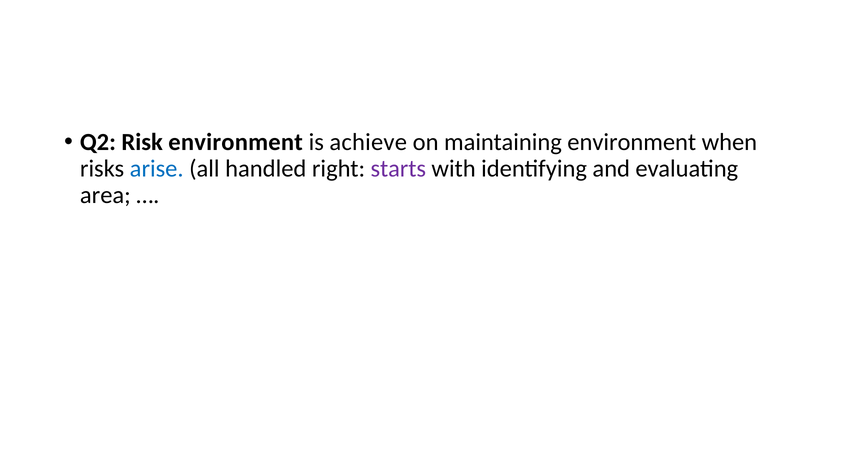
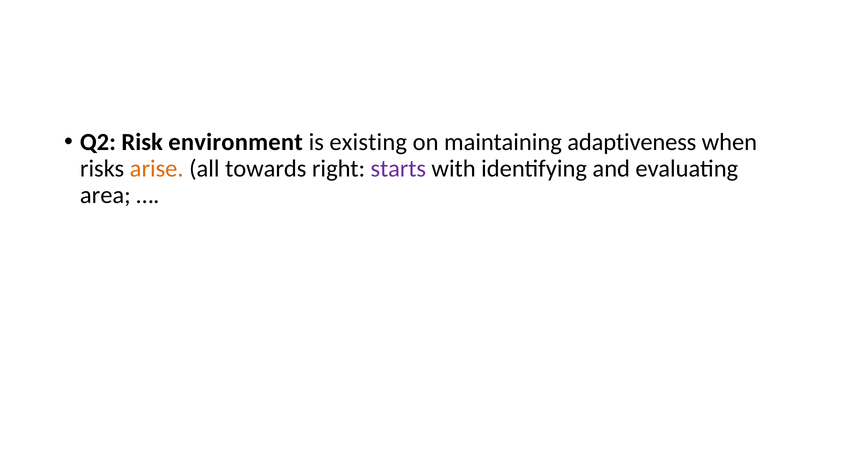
achieve: achieve -> existing (368, 142)
maintaining environment: environment -> adaptiveness (632, 142)
arise colour: blue -> orange (157, 169)
handled: handled -> towards (266, 169)
